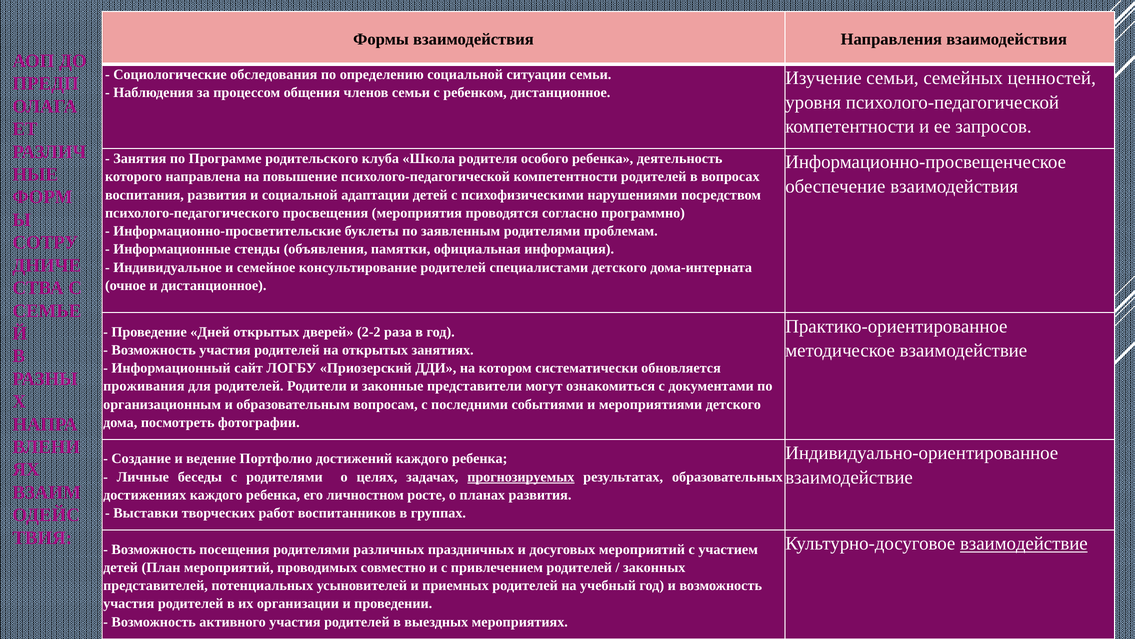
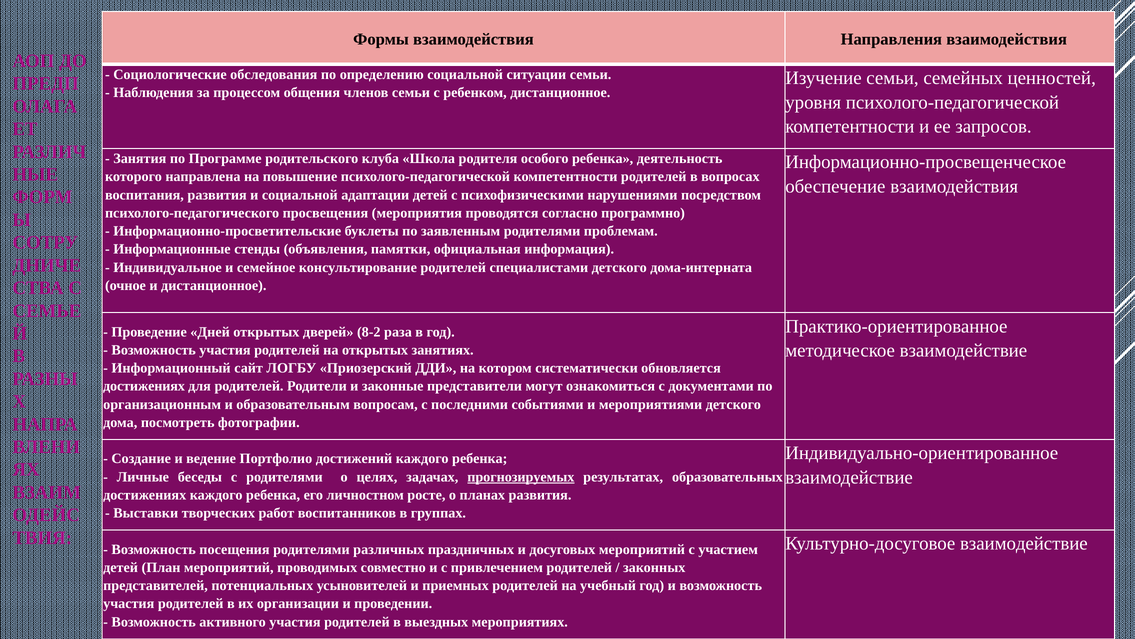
2-2: 2-2 -> 8-2 (369, 332)
проживания: проживания -> достижениях (144, 386)
взаимодействие underline: present -> none (1024, 543)
